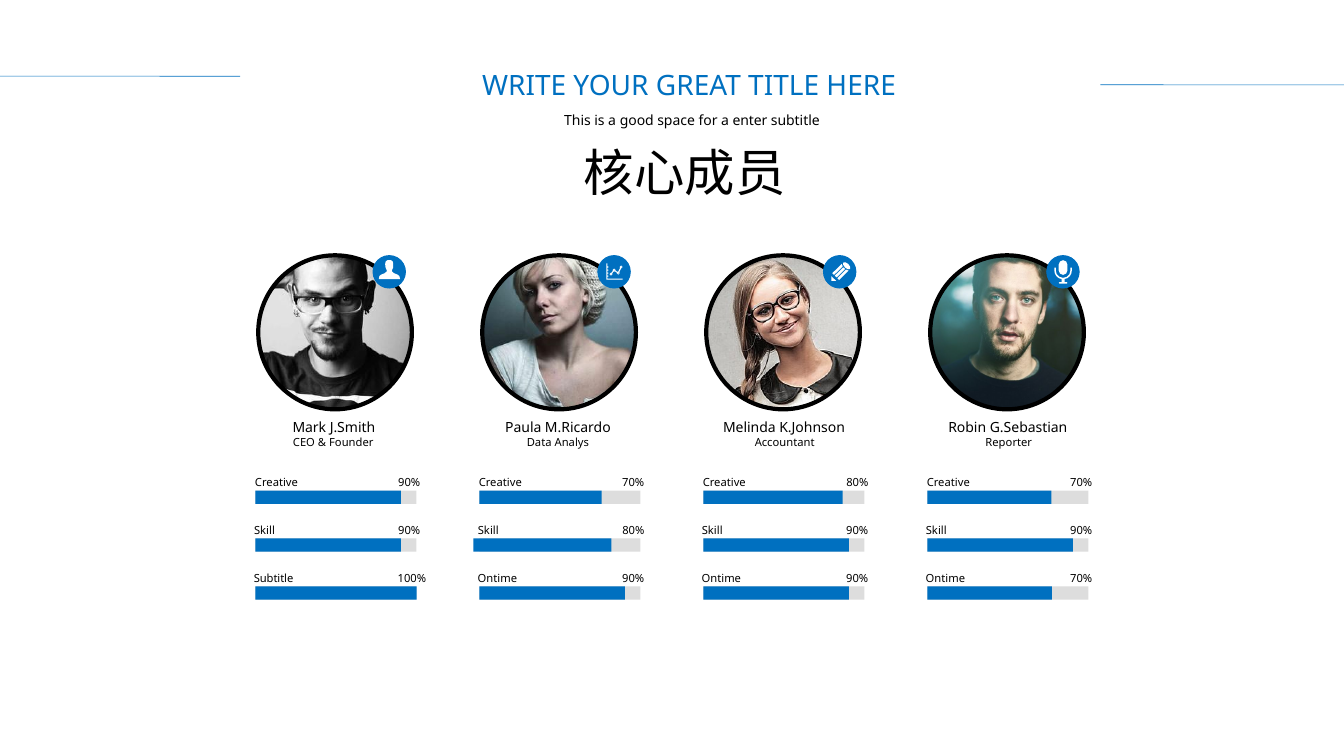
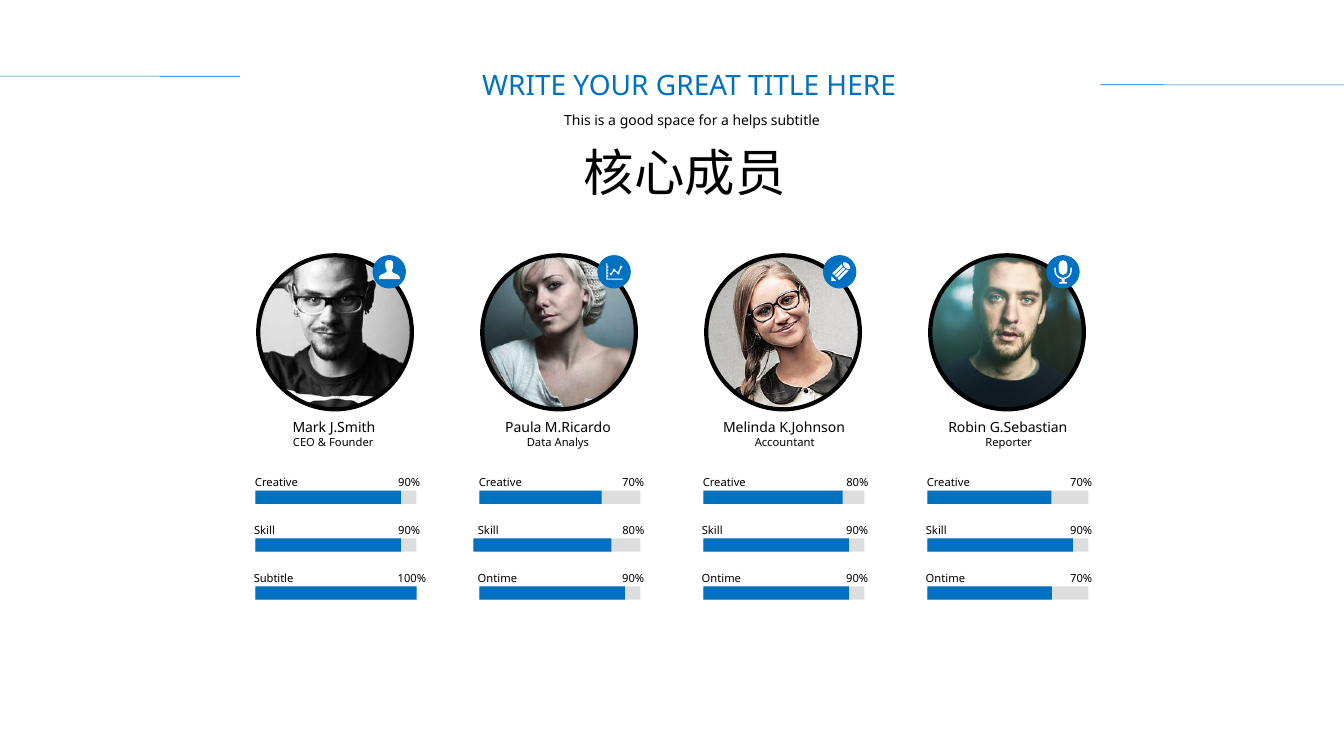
enter: enter -> helps (750, 120)
